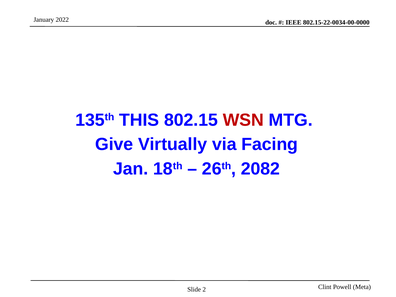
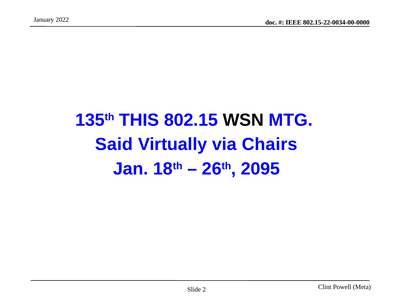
WSN colour: red -> black (243, 120)
Give: Give -> Said (114, 144)
Facing: Facing -> Chairs (270, 144)
2082: 2082 -> 2095 (260, 169)
